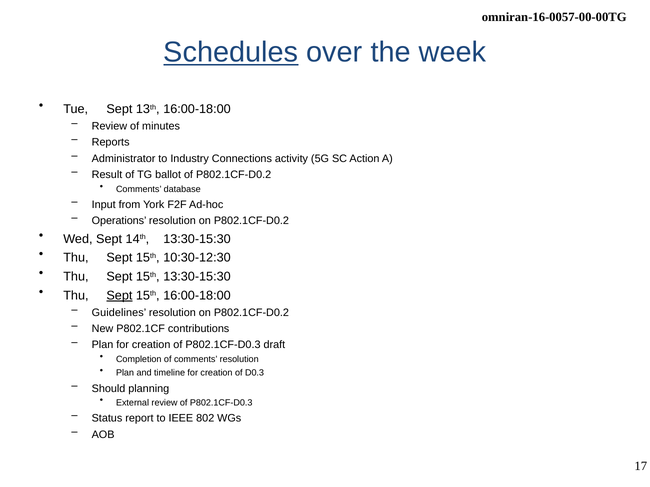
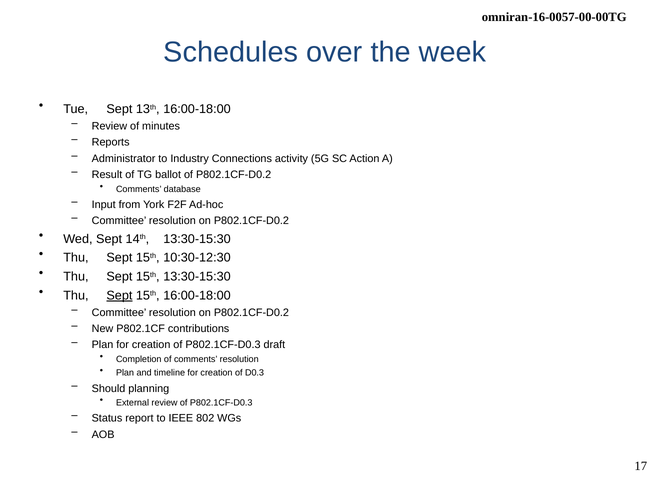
Schedules underline: present -> none (231, 52)
Operations: Operations -> Committee (119, 221)
Guidelines: Guidelines -> Committee (119, 313)
